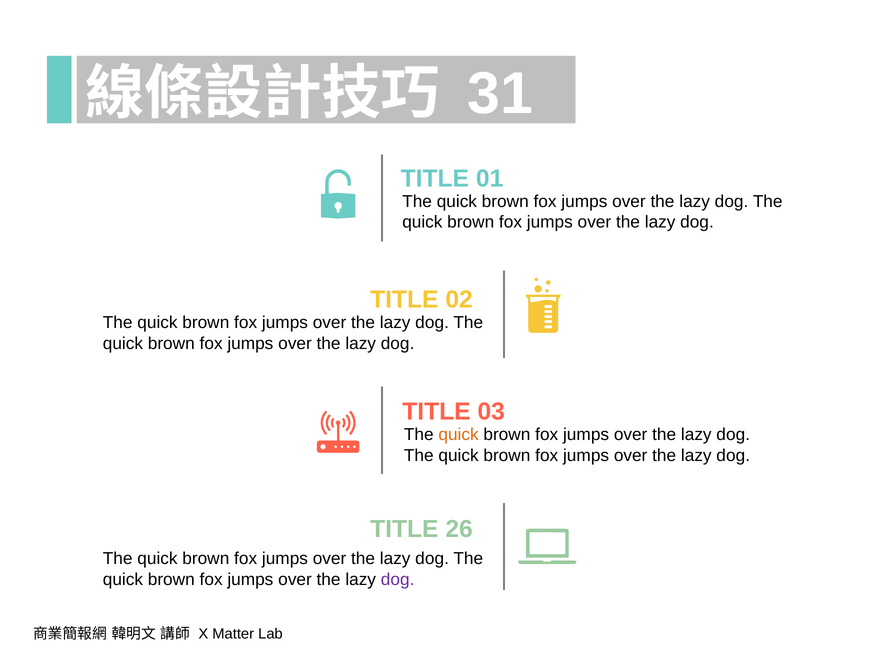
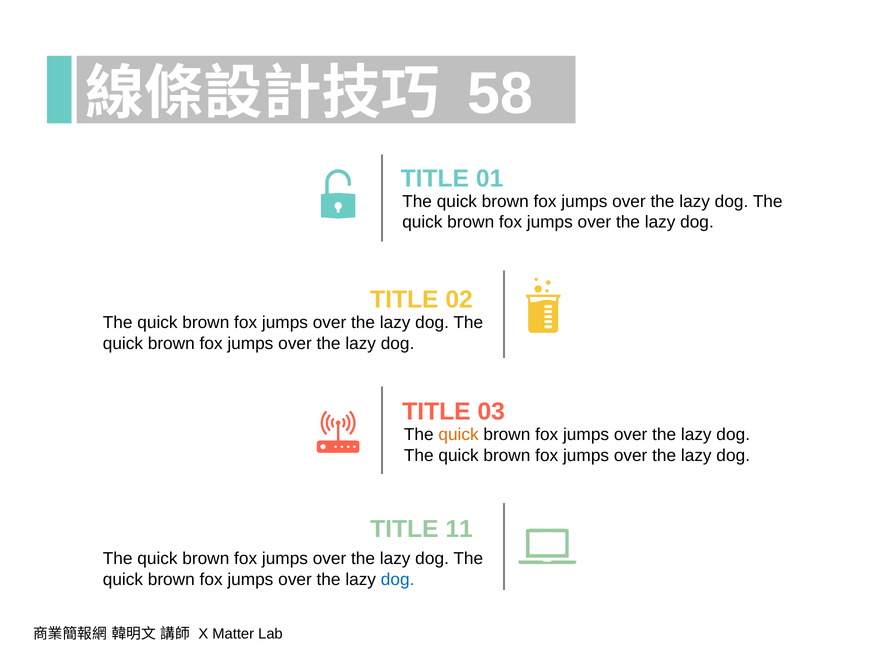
31: 31 -> 58 (500, 94)
26: 26 -> 11 (459, 529)
dog colour: purple -> blue (398, 580)
